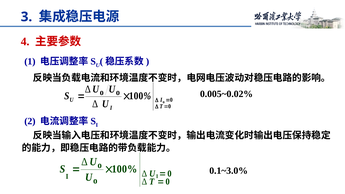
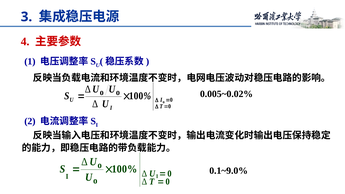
0.1~3.0%: 0.1~3.0% -> 0.1~9.0% (229, 171)
